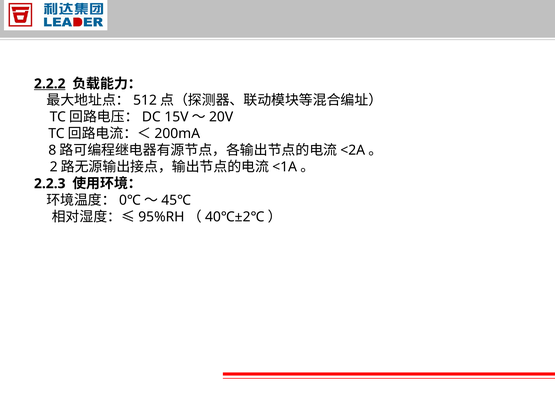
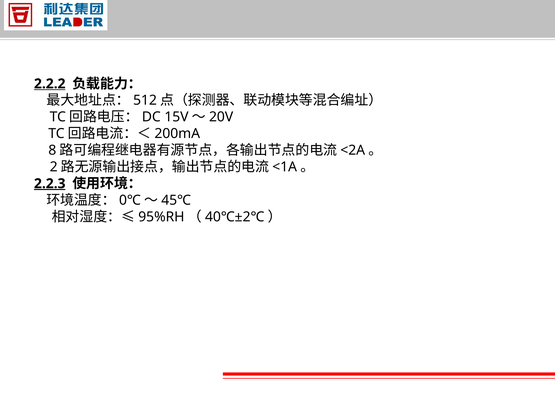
2.2.3 underline: none -> present (50, 184)
